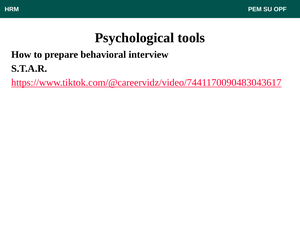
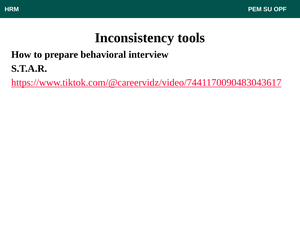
Psychological: Psychological -> Inconsistency (134, 38)
